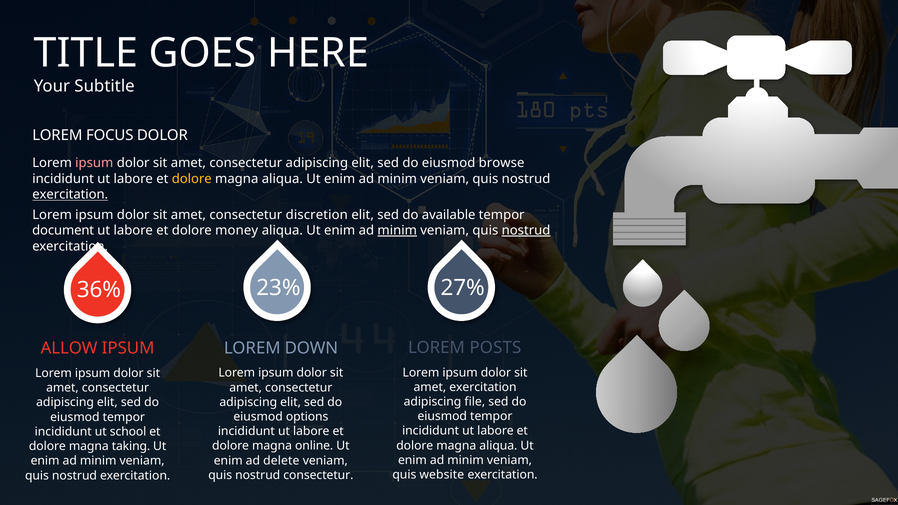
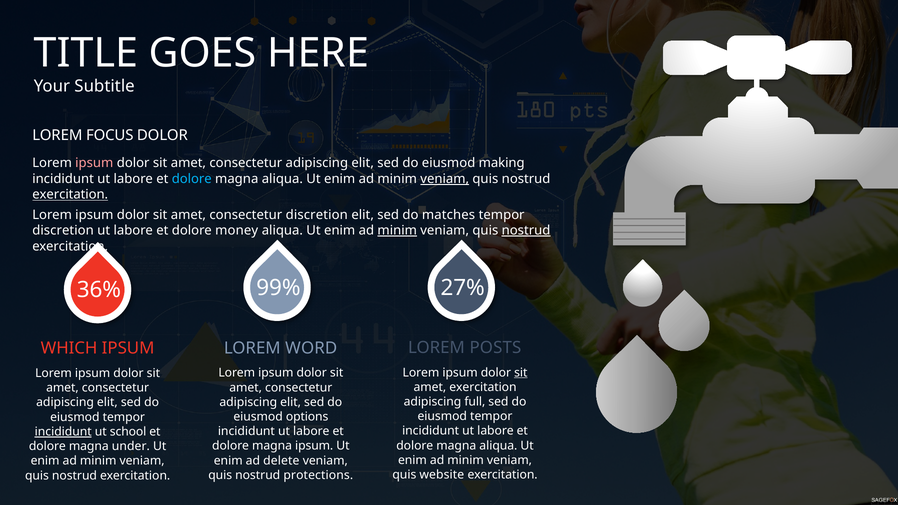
browse: browse -> making (502, 163)
dolore colour: yellow -> light blue (192, 179)
veniam underline: none -> present (445, 179)
available: available -> matches (449, 215)
document: document -> discretion (63, 231)
23%: 23% -> 99% (278, 288)
DOWN: DOWN -> WORD (311, 348)
ALLOW: ALLOW -> WHICH (69, 348)
sit underline: none -> present (521, 373)
file: file -> full (475, 402)
incididunt underline: none -> present (63, 432)
magna online: online -> ipsum (314, 446)
taking: taking -> under (131, 446)
nostrud consectetur: consectetur -> protections (318, 475)
